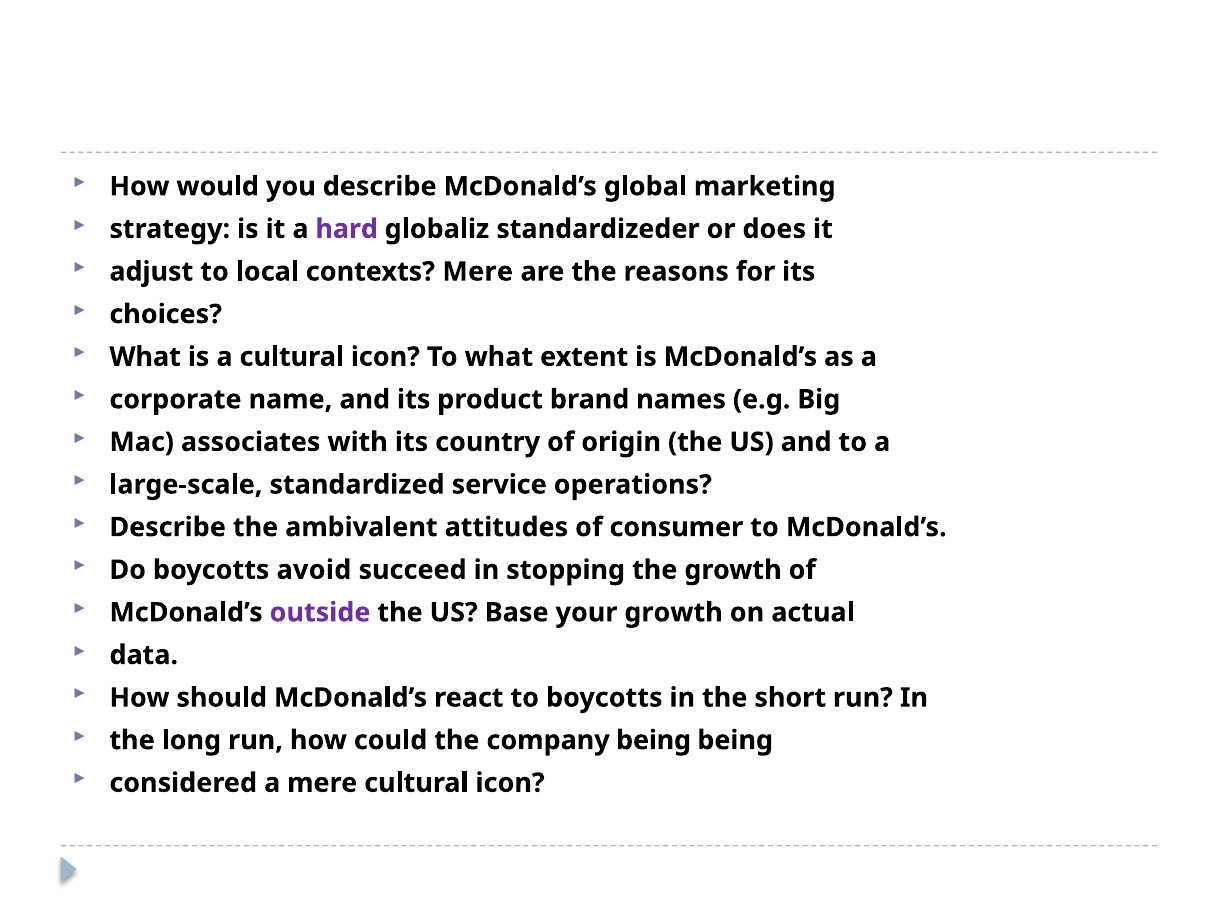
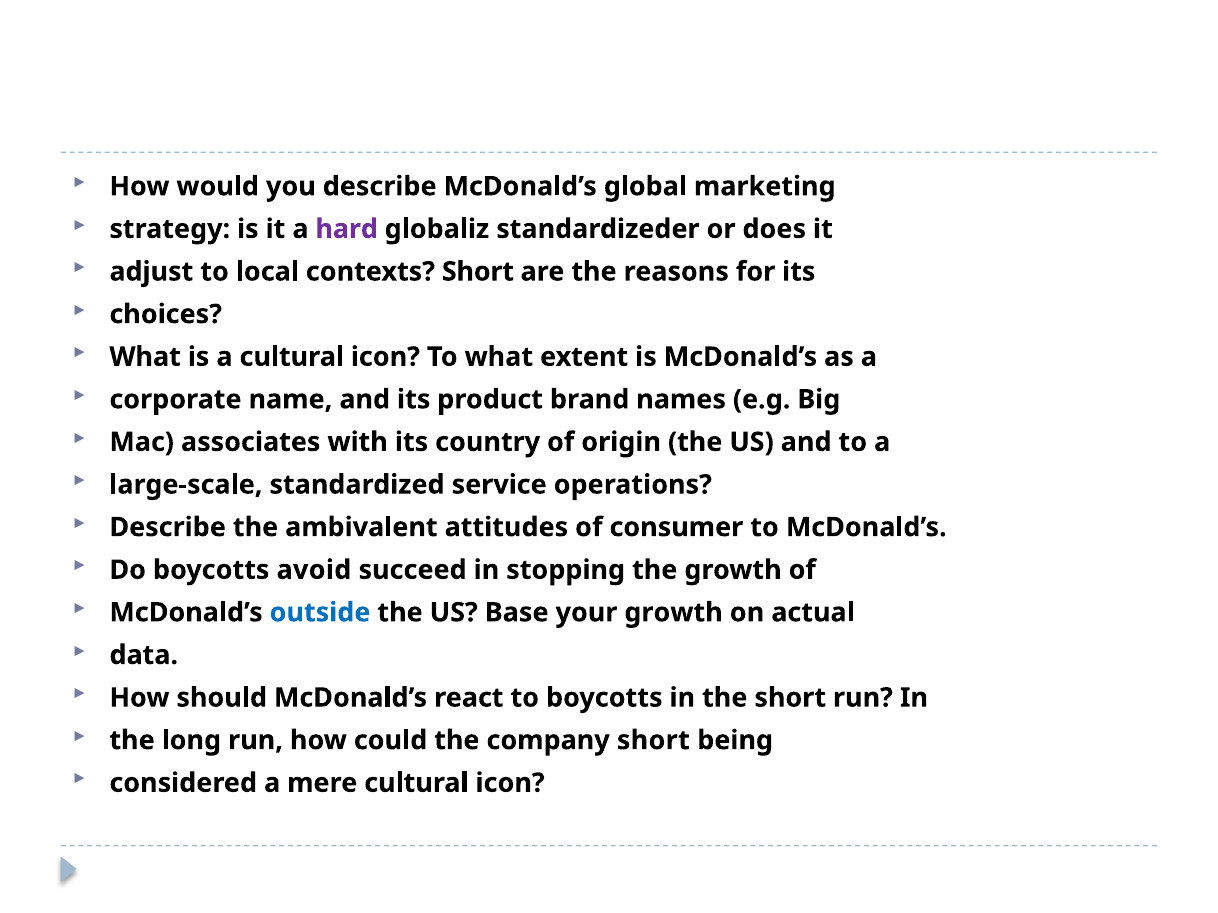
contexts Mere: Mere -> Short (478, 272)
outside colour: purple -> blue (320, 613)
company being: being -> short (653, 741)
